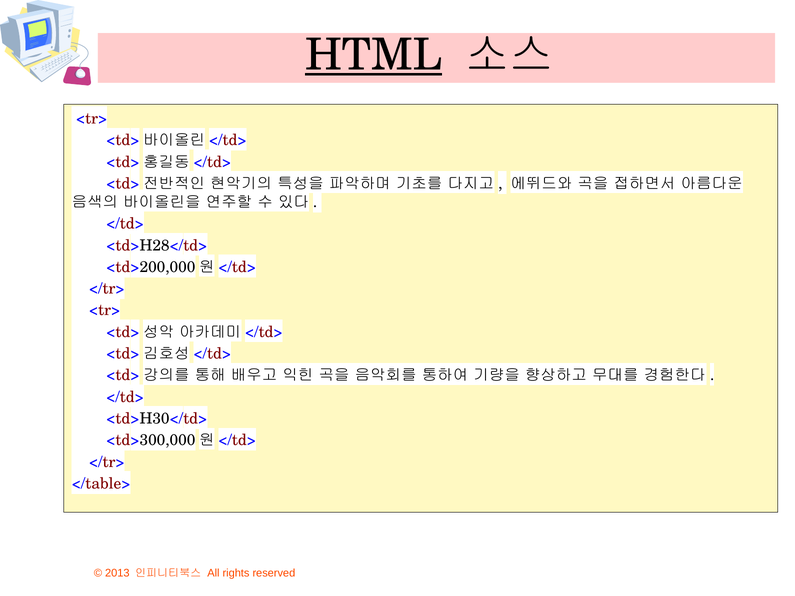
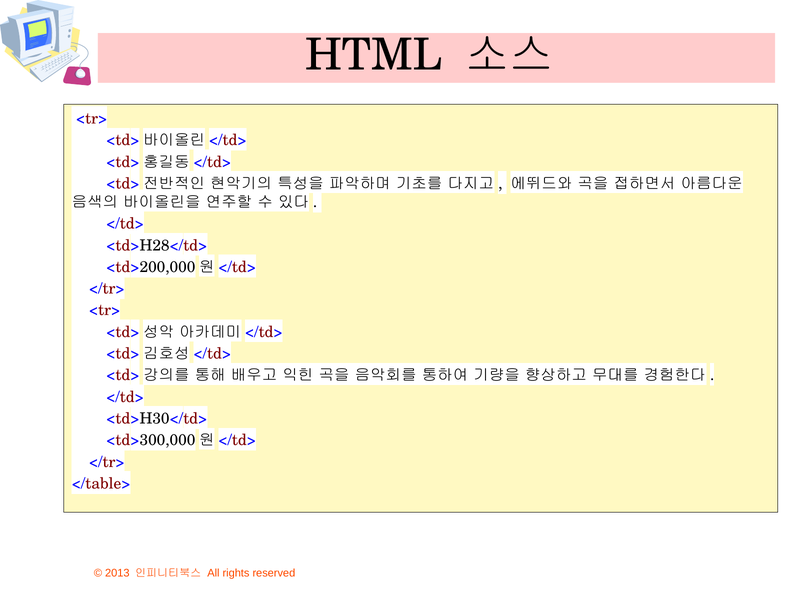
HTML underline: present -> none (374, 55)
